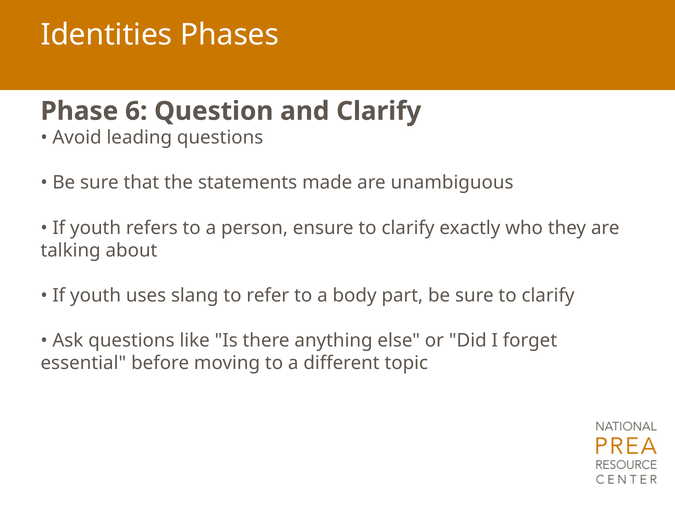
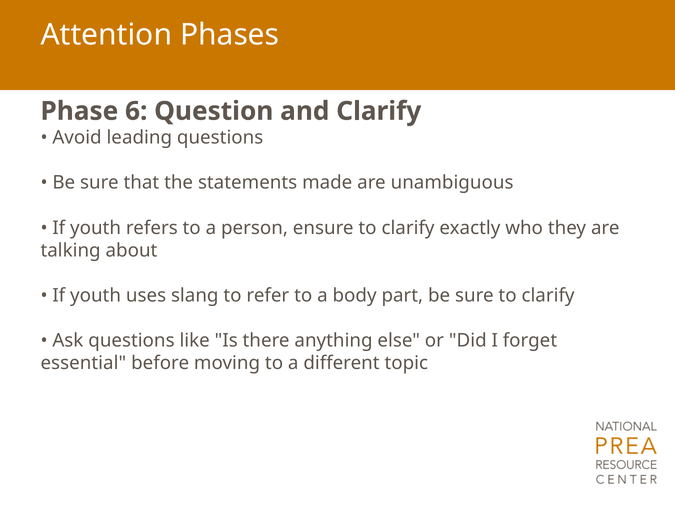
Identities: Identities -> Attention (106, 35)
